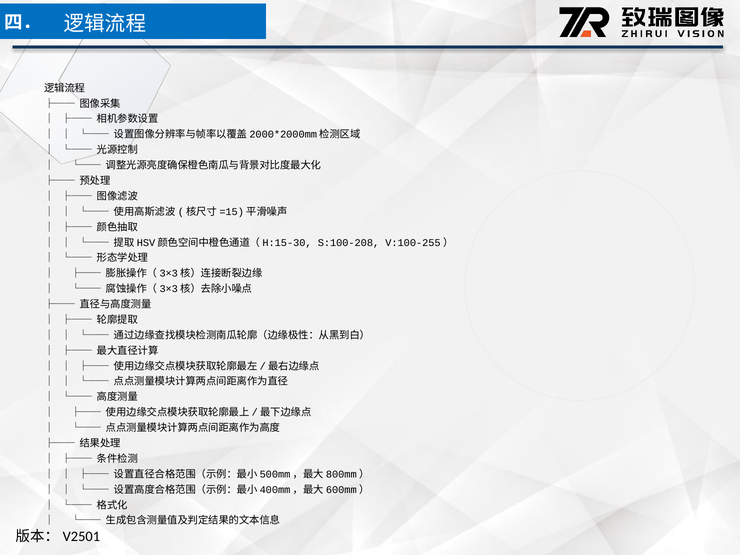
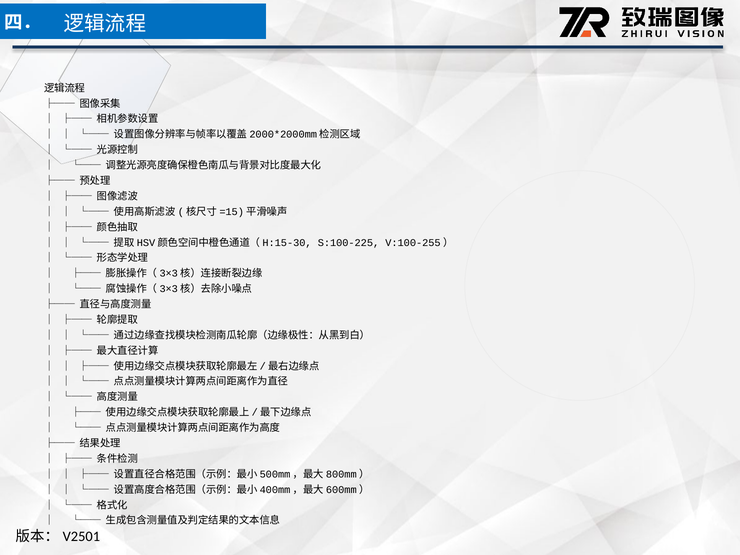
S:100-208: S:100-208 -> S:100-225 (348, 243)
